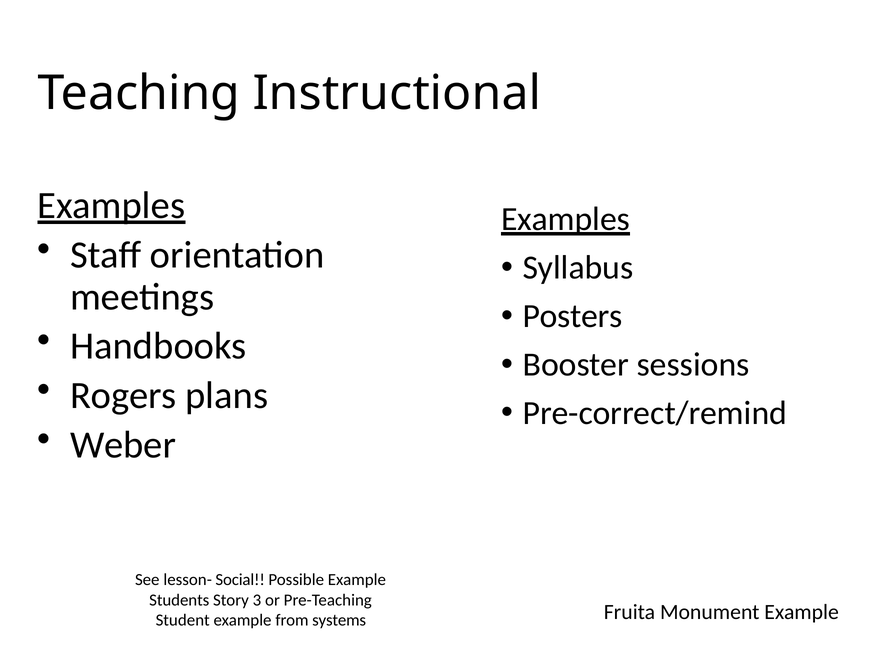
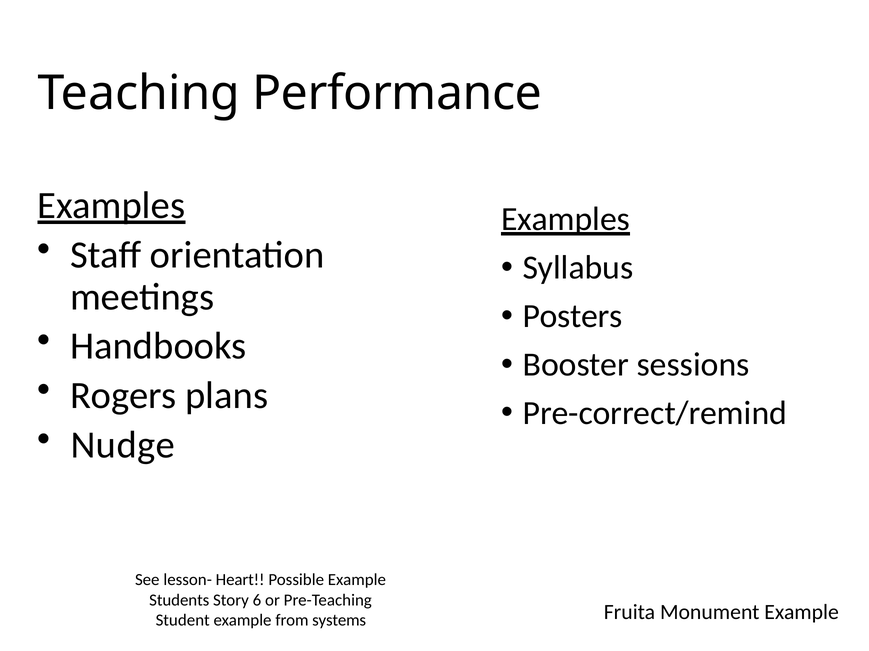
Instructional: Instructional -> Performance (397, 93)
Weber: Weber -> Nudge (123, 446)
Social: Social -> Heart (240, 580)
3: 3 -> 6 (257, 601)
